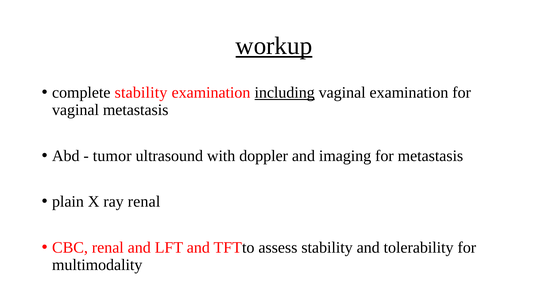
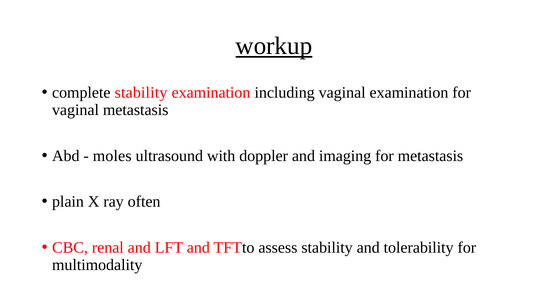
including underline: present -> none (285, 93)
tumor: tumor -> moles (112, 156)
ray renal: renal -> often (144, 202)
